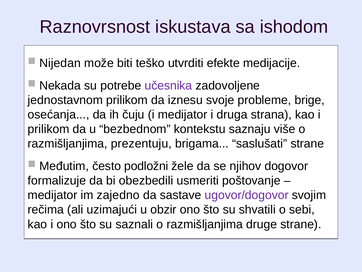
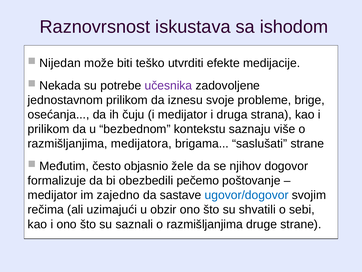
prezentuju: prezentuju -> medijatora (141, 143)
podložni: podložni -> objasnio (146, 166)
usmeriti: usmeriti -> pečemo (198, 180)
ugovor/dogovor colour: purple -> blue (247, 195)
